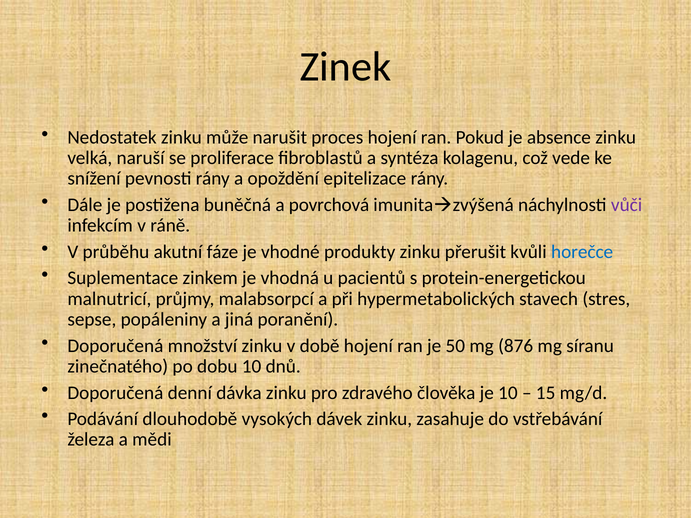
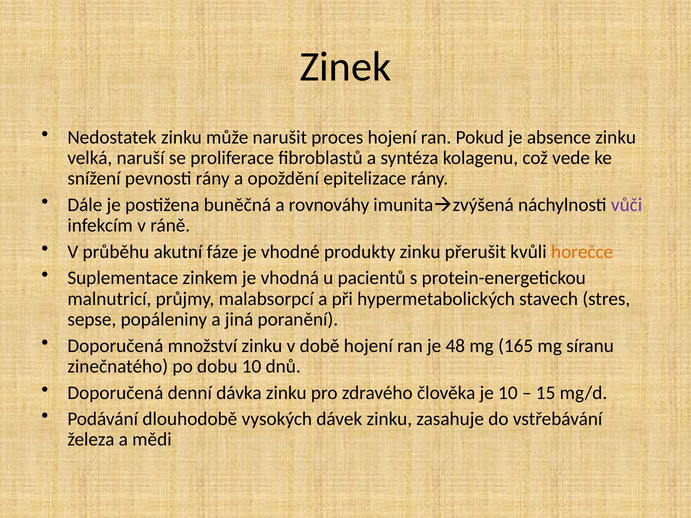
povrchová: povrchová -> rovnováhy (329, 205)
horečce colour: blue -> orange (582, 252)
50: 50 -> 48 (455, 346)
876: 876 -> 165 (516, 346)
